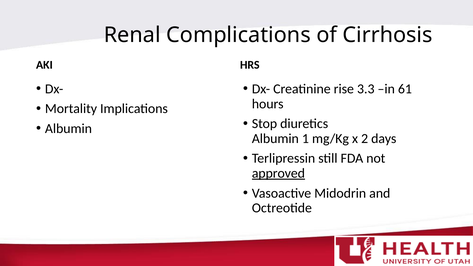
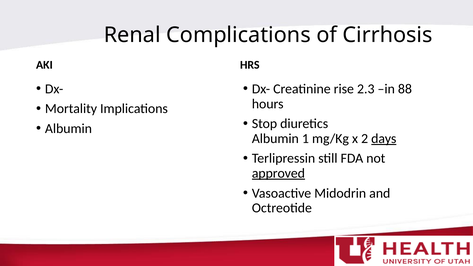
3.3: 3.3 -> 2.3 (366, 89)
61: 61 -> 88 (405, 89)
days underline: none -> present (384, 139)
